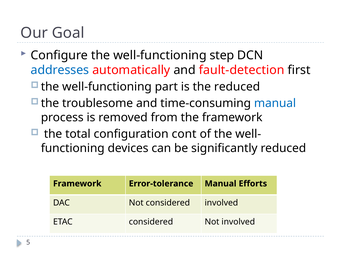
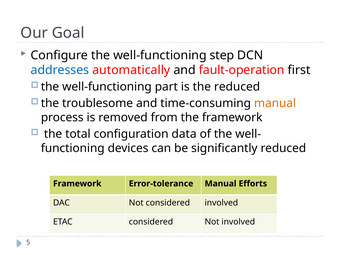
fault-detection: fault-detection -> fault-operation (242, 70)
manual colour: blue -> orange (275, 104)
cont: cont -> data (184, 134)
